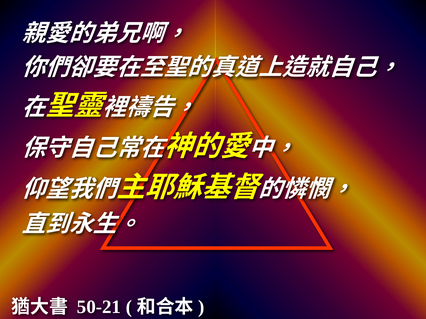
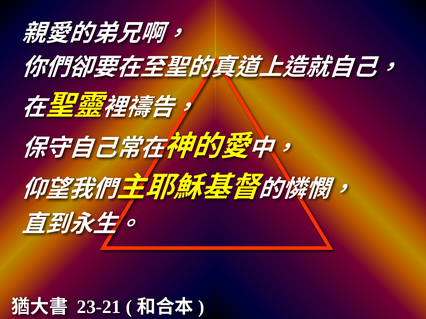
50-21: 50-21 -> 23-21 (99, 307)
